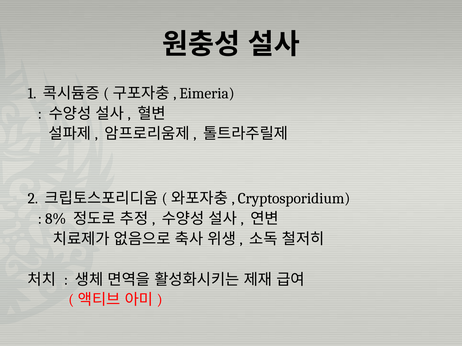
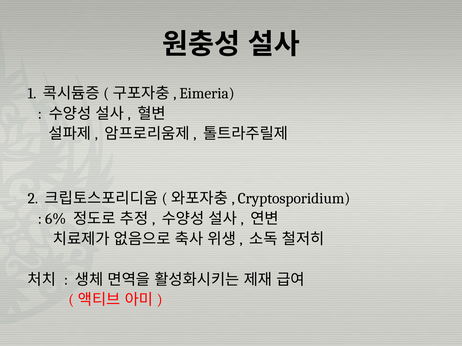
8%: 8% -> 6% (56, 219)
